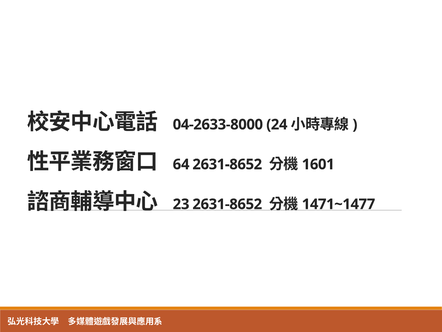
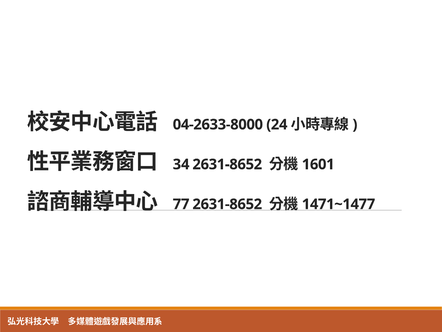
64: 64 -> 34 (181, 164)
23: 23 -> 77 (181, 204)
